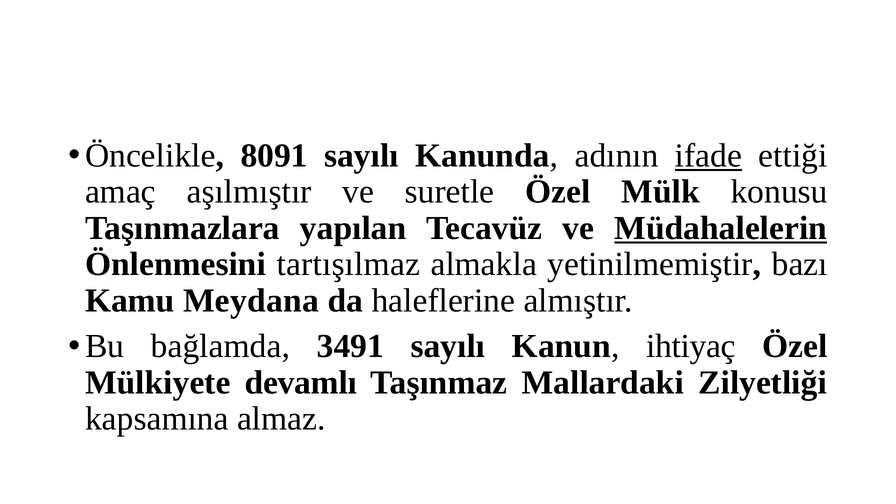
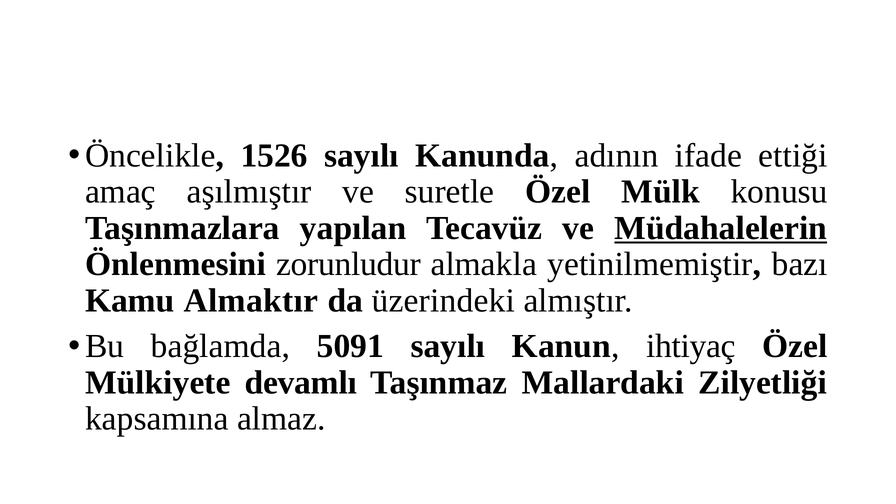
8091: 8091 -> 1526 (274, 155)
ifade underline: present -> none (708, 155)
tartışılmaz: tartışılmaz -> zorunludur (349, 264)
Meydana: Meydana -> Almaktır (251, 301)
haleflerine: haleflerine -> üzerindeki (443, 301)
3491: 3491 -> 5091 (350, 346)
